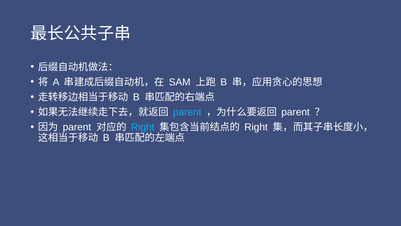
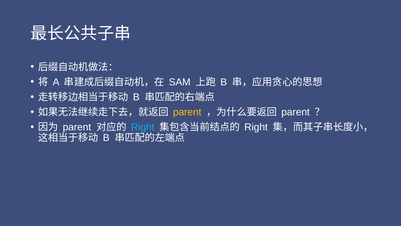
parent colour: light blue -> yellow (187, 112)
